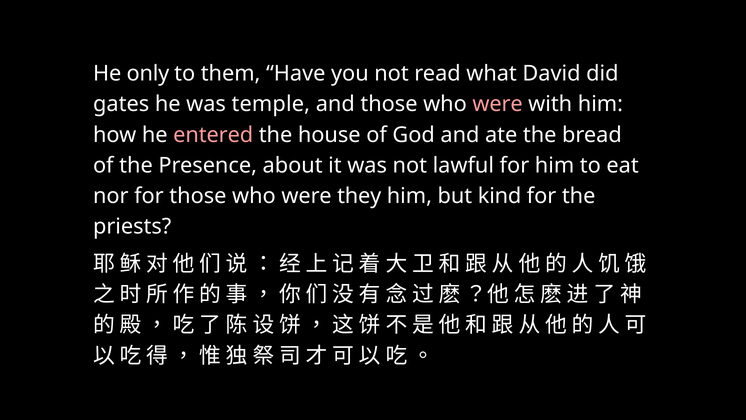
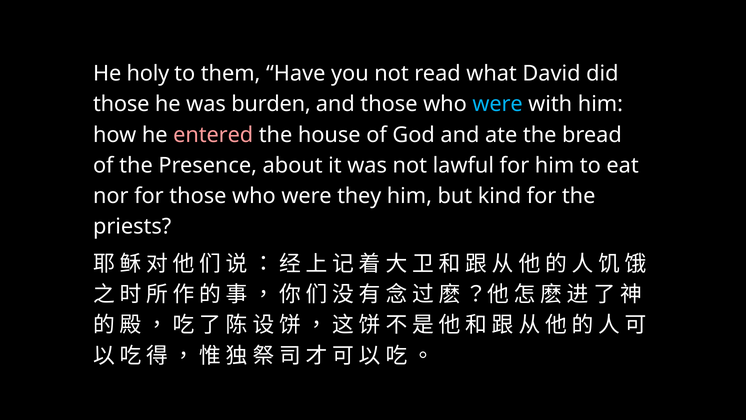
only: only -> holy (148, 74)
gates: gates -> those (121, 104)
temple: temple -> burden (271, 104)
were colour: pink -> light blue (498, 104)
